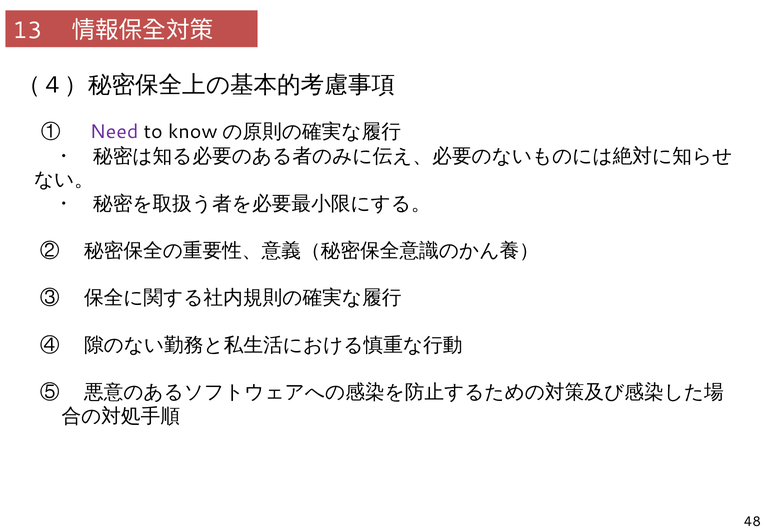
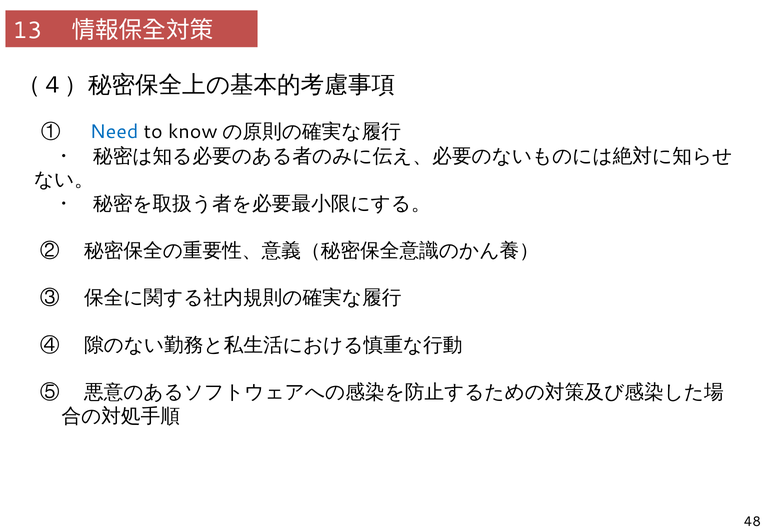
Need colour: purple -> blue (114, 132)
